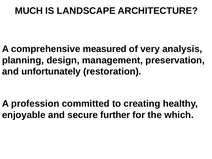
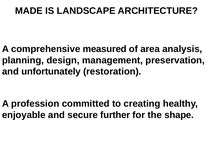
MUCH: MUCH -> MADE (29, 11)
very: very -> area (150, 49)
which: which -> shape (179, 115)
